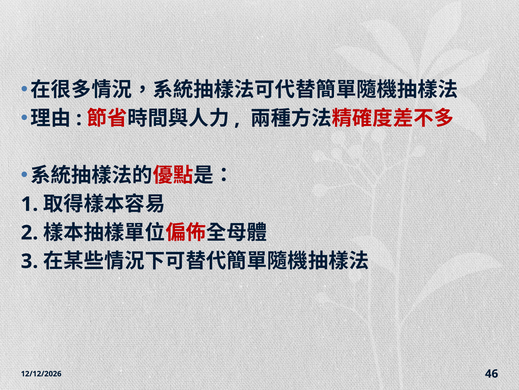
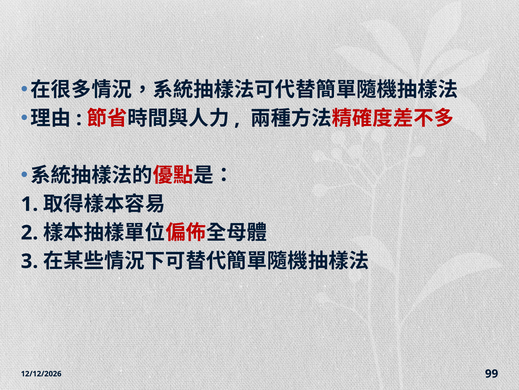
46: 46 -> 99 (492, 373)
